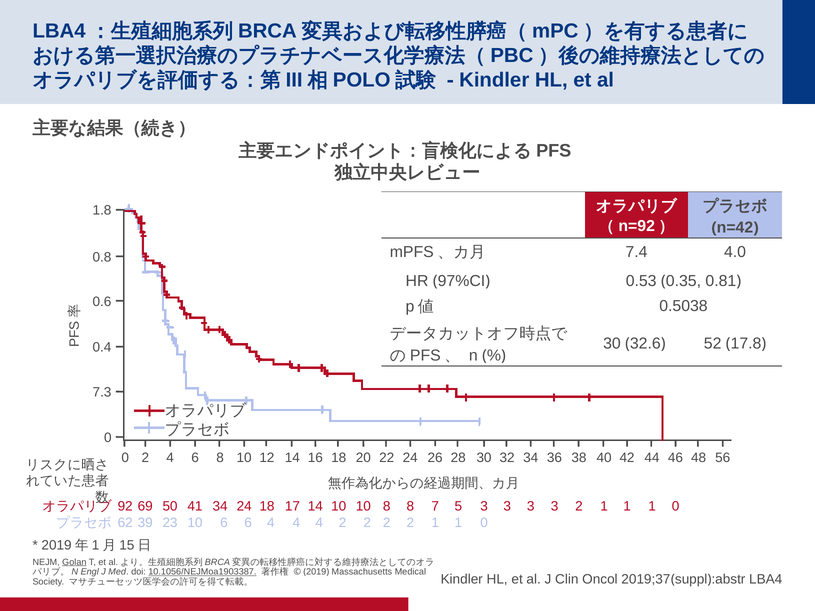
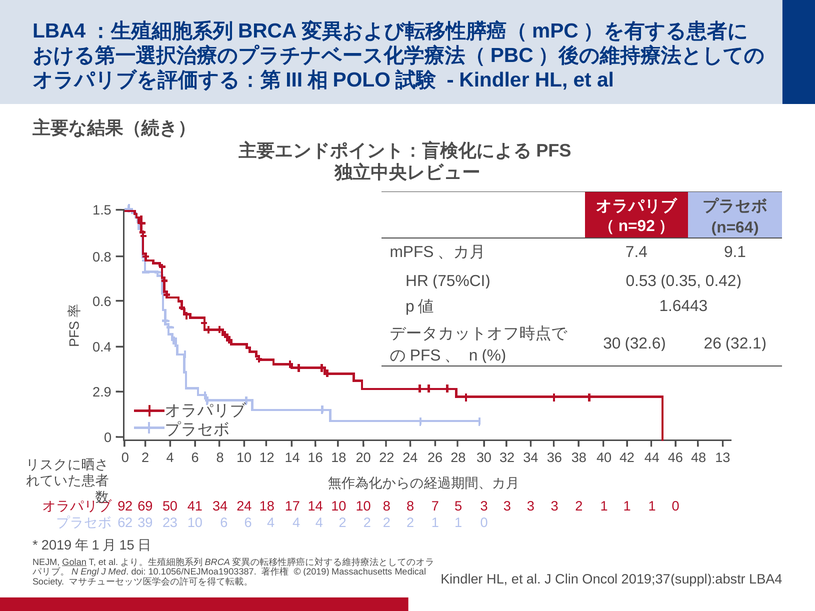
1.8: 1.8 -> 1.5 (102, 211)
n=42: n=42 -> n=64 (735, 228)
4.0: 4.0 -> 9.1 (735, 252)
97%CI: 97%CI -> 75%CI (461, 281)
0.81: 0.81 -> 0.42 (721, 281)
0.5038: 0.5038 -> 1.6443 (683, 306)
52: 52 -> 26 (713, 344)
17.8: 17.8 -> 32.1 (746, 344)
7.3: 7.3 -> 2.9 (102, 393)
56: 56 -> 13 (723, 458)
10.1056/NEJMoa1903387 underline: present -> none (202, 572)
